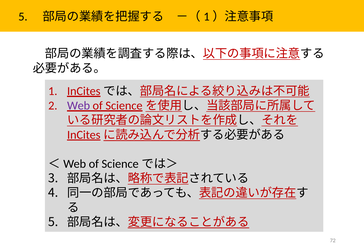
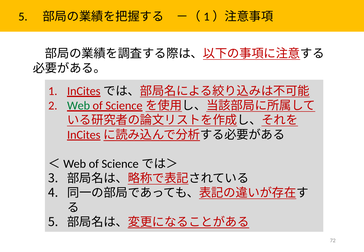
Web colour: purple -> green (79, 106)
